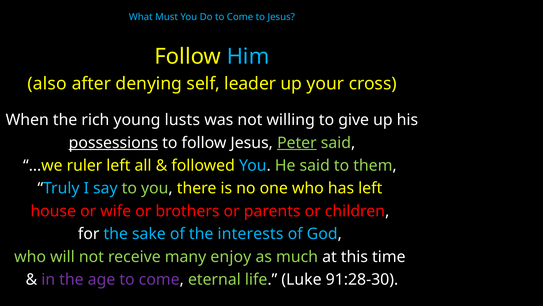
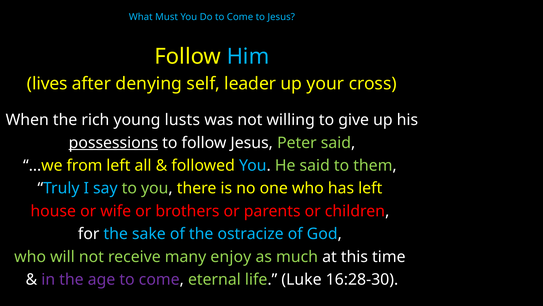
also: also -> lives (47, 84)
Peter underline: present -> none (297, 143)
ruler: ruler -> from (85, 165)
interests: interests -> ostracize (251, 234)
91:28-30: 91:28-30 -> 16:28-30 (362, 279)
